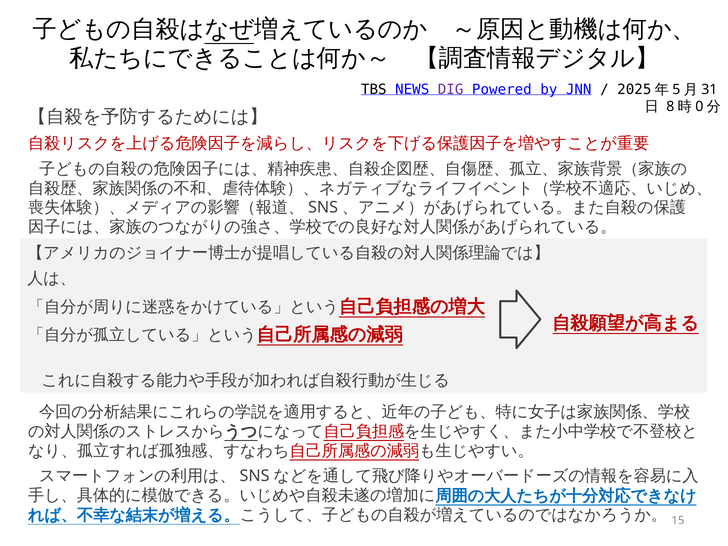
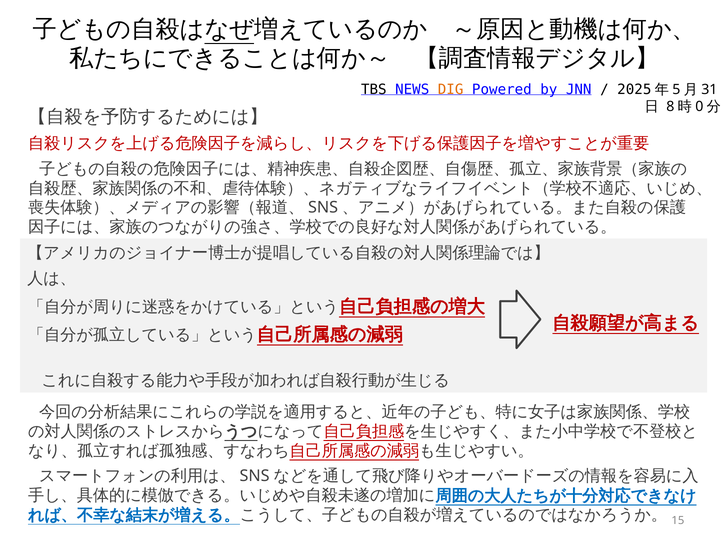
DIG colour: purple -> orange (451, 90)
